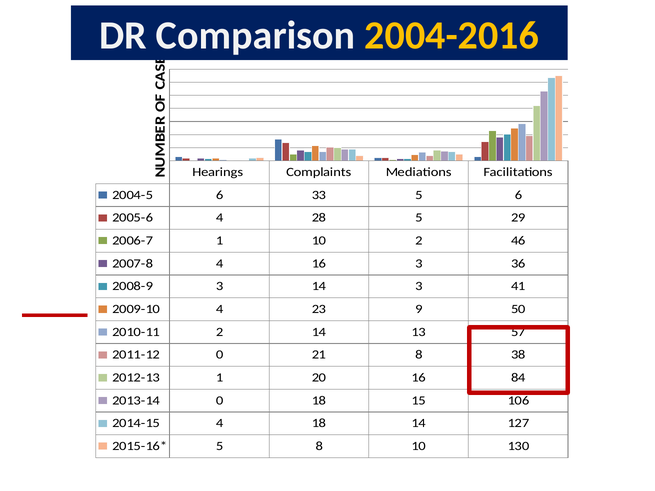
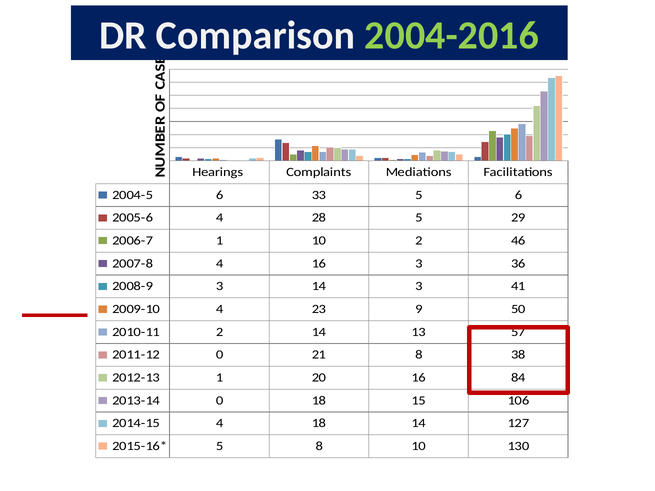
2004-2016 colour: yellow -> light green (452, 36)
